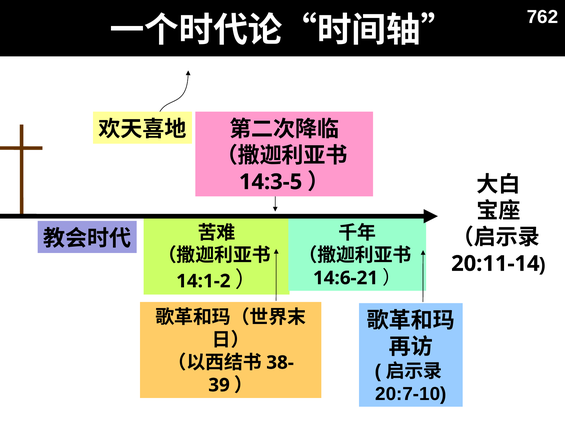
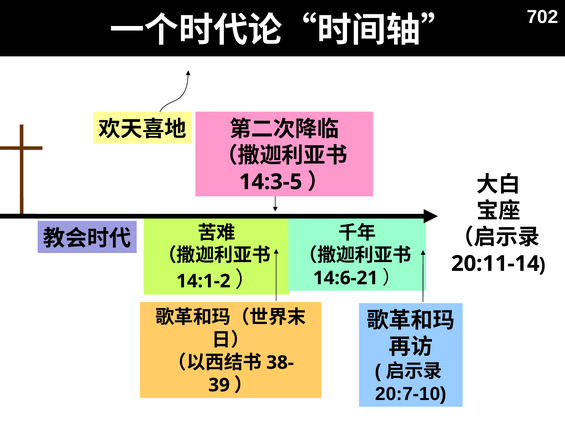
762: 762 -> 702 (542, 17)
